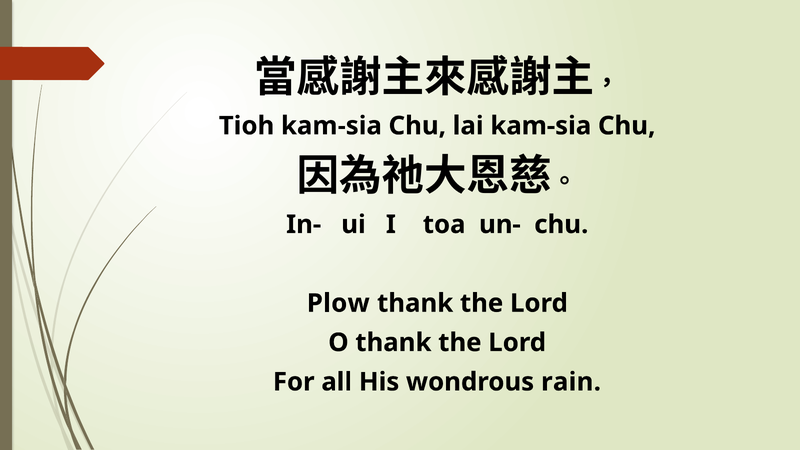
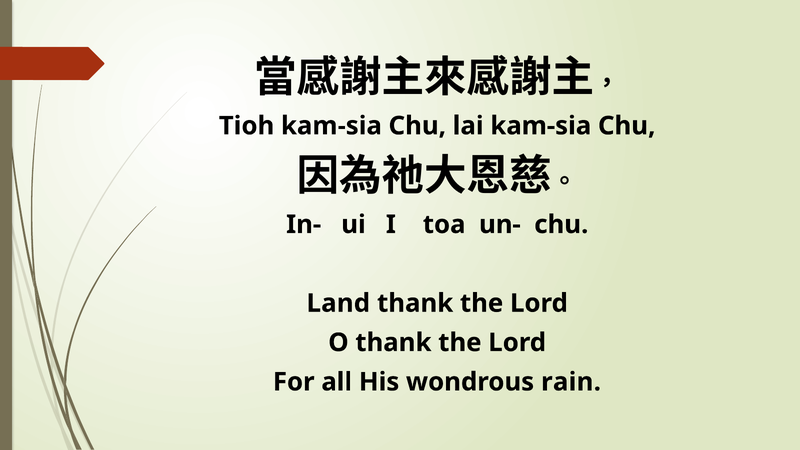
Plow: Plow -> Land (338, 303)
